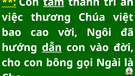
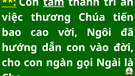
việt: việt -> tiến (123, 17)
dẫn underline: present -> none (52, 48)
bông: bông -> ngàn (60, 63)
